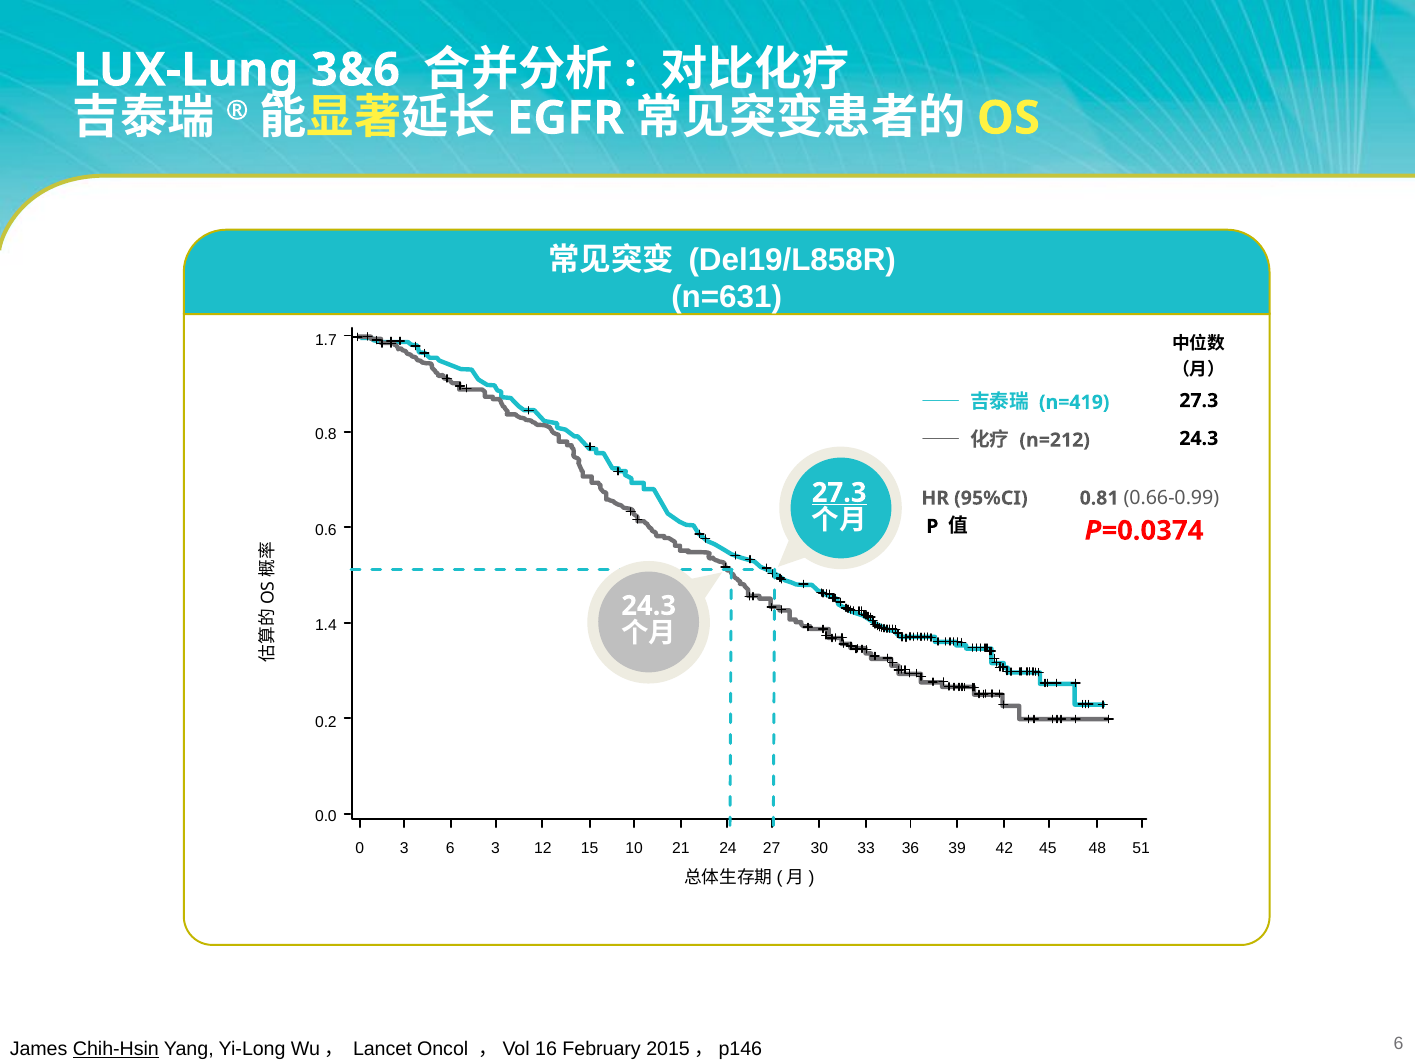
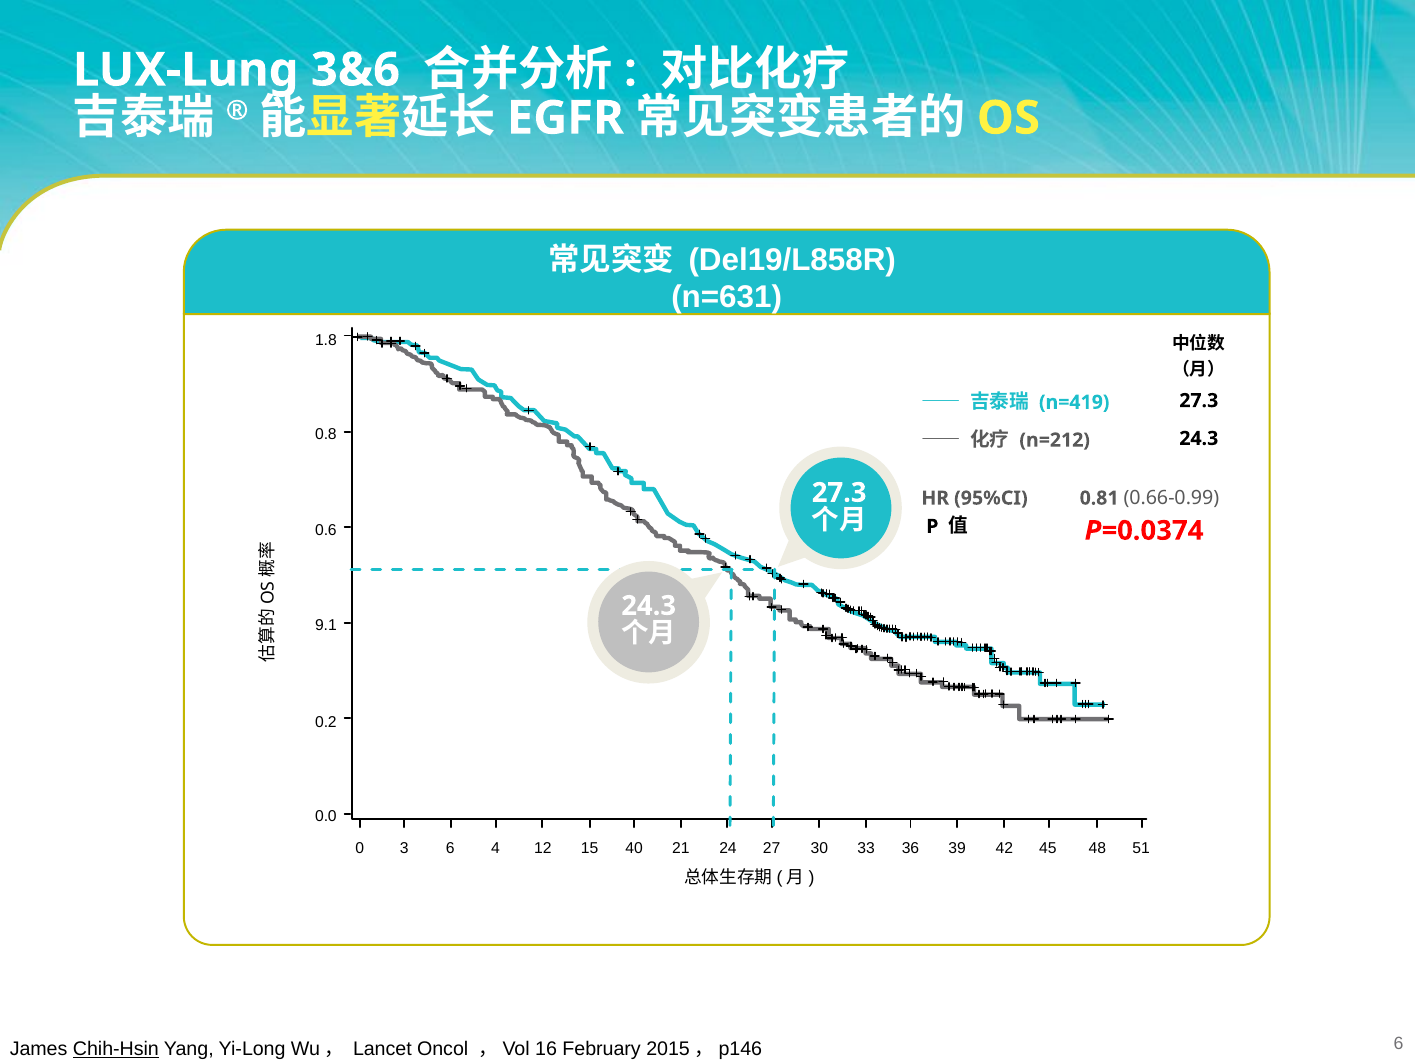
1.7: 1.7 -> 1.8 (326, 340)
27.3 underline: present -> none (839, 493)
1.4: 1.4 -> 9.1 (326, 625)
6 3: 3 -> 4 (495, 848)
10: 10 -> 40 (634, 848)
